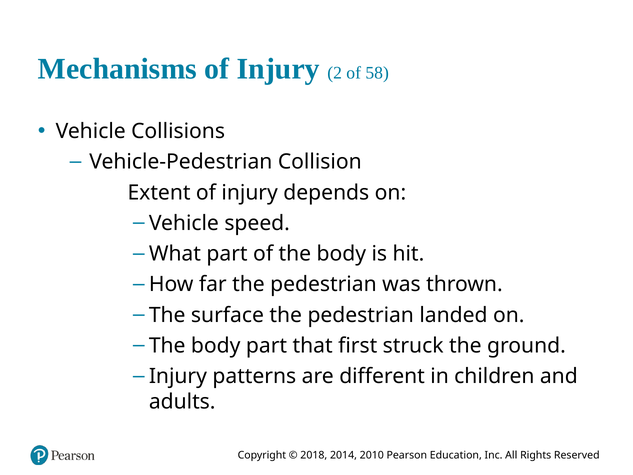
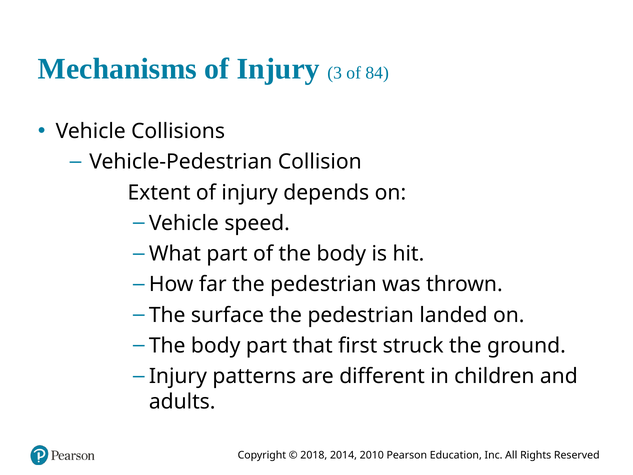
2: 2 -> 3 (335, 73)
58: 58 -> 84 (377, 73)
